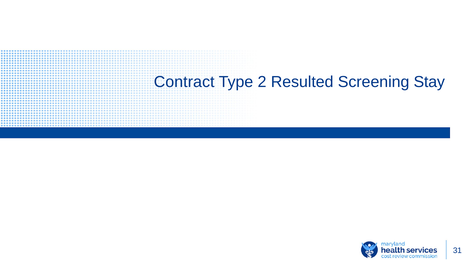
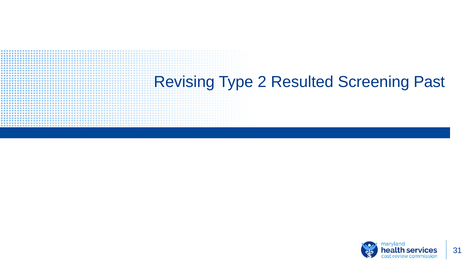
Contract: Contract -> Revising (184, 82)
Stay: Stay -> Past (429, 82)
